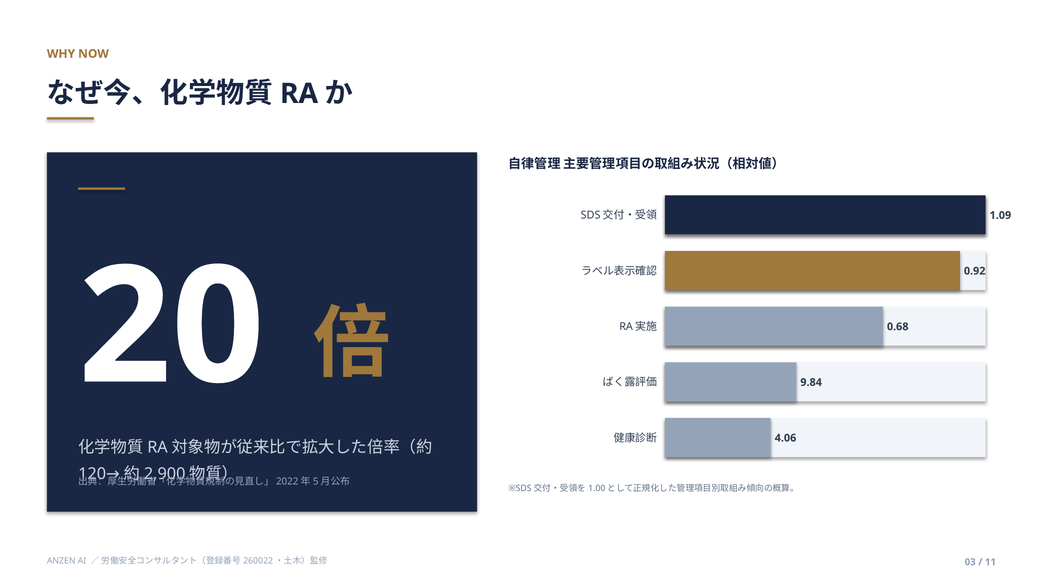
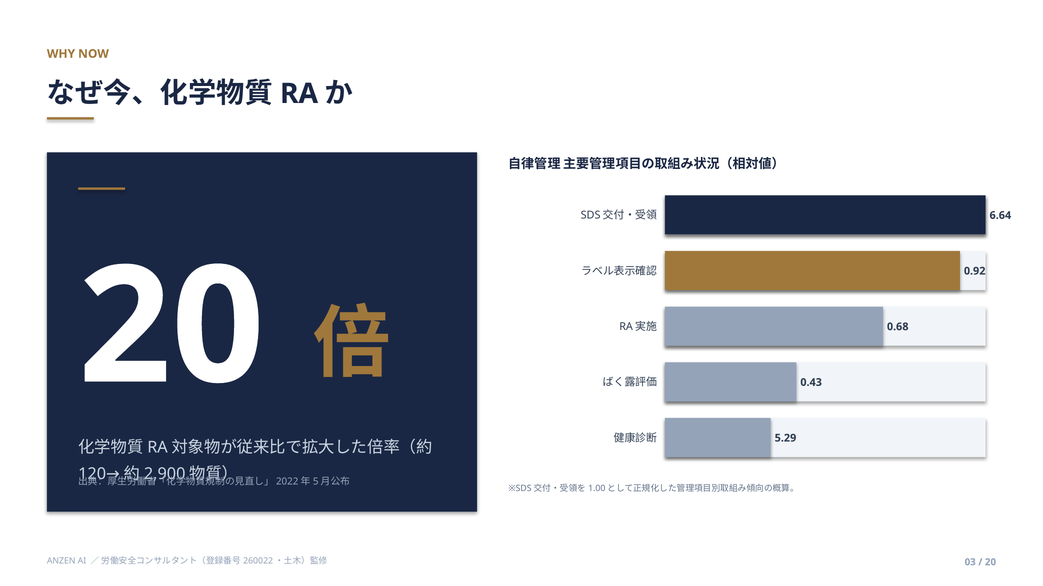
1.09: 1.09 -> 6.64 (1000, 216)
9.84: 9.84 -> 0.43 (811, 383)
4.06: 4.06 -> 5.29 (785, 439)
11: 11 -> 20 (990, 563)
